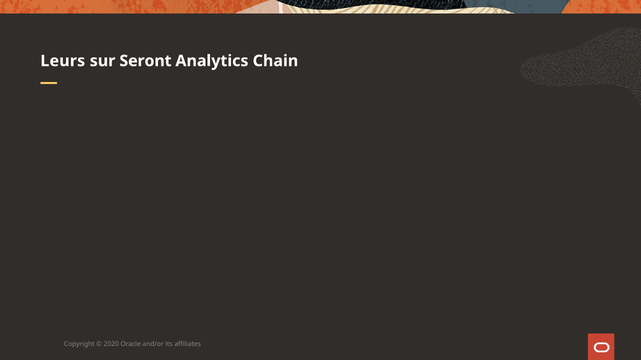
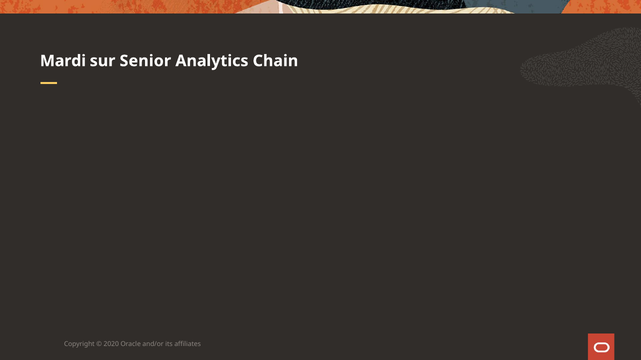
Leurs: Leurs -> Mardi (63, 61)
Seront: Seront -> Senior (145, 61)
